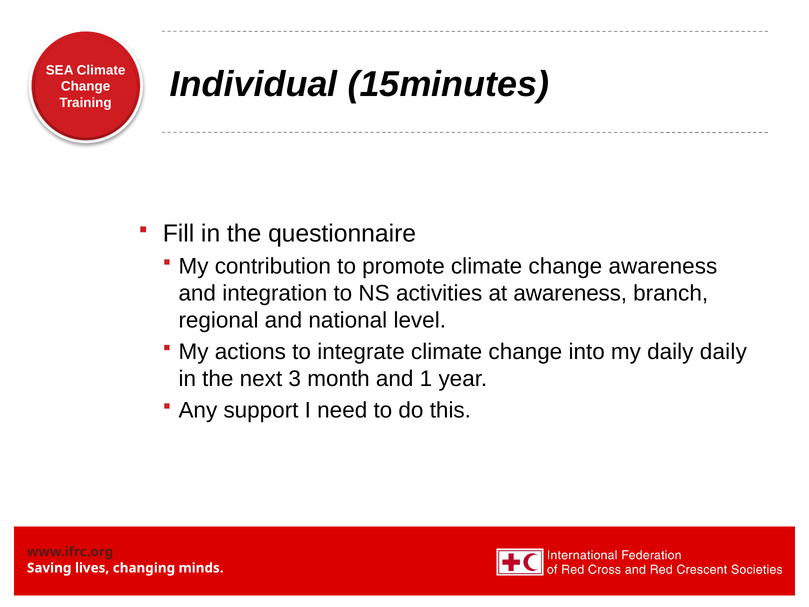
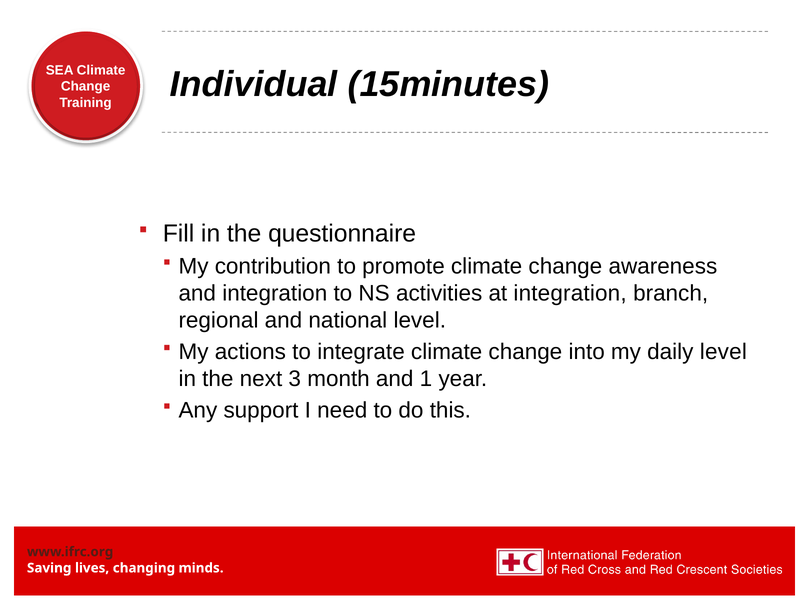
at awareness: awareness -> integration (570, 293)
daily daily: daily -> level (723, 352)
